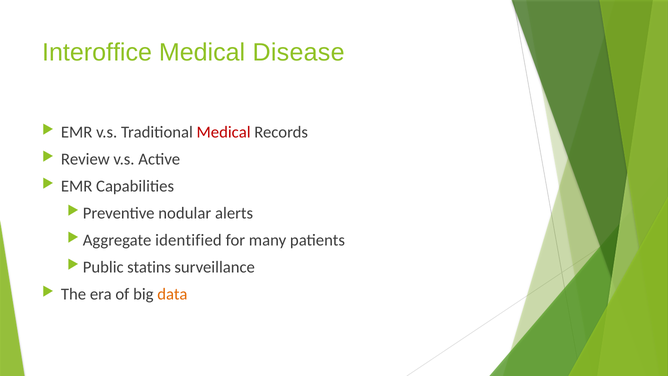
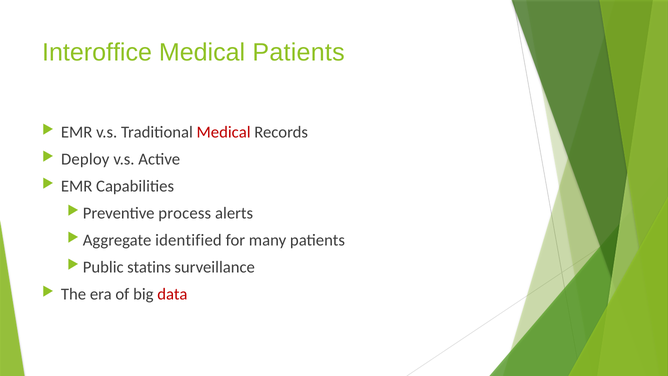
Medical Disease: Disease -> Patients (299, 53)
Review: Review -> Deploy (85, 159)
nodular: nodular -> process (185, 213)
data colour: orange -> red (172, 294)
